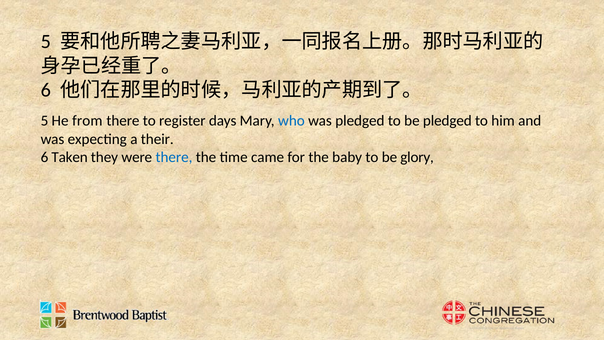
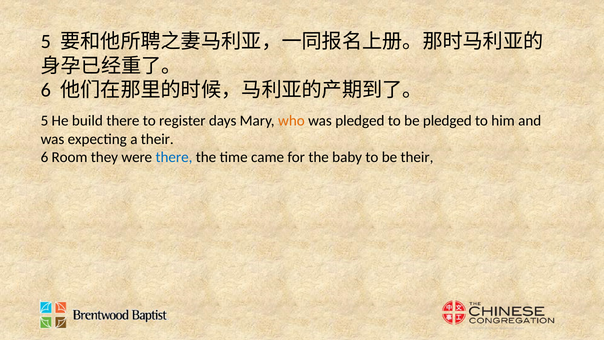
from: from -> build (87, 121)
who colour: blue -> orange (291, 121)
Taken: Taken -> Room (70, 157)
be glory: glory -> their (417, 157)
